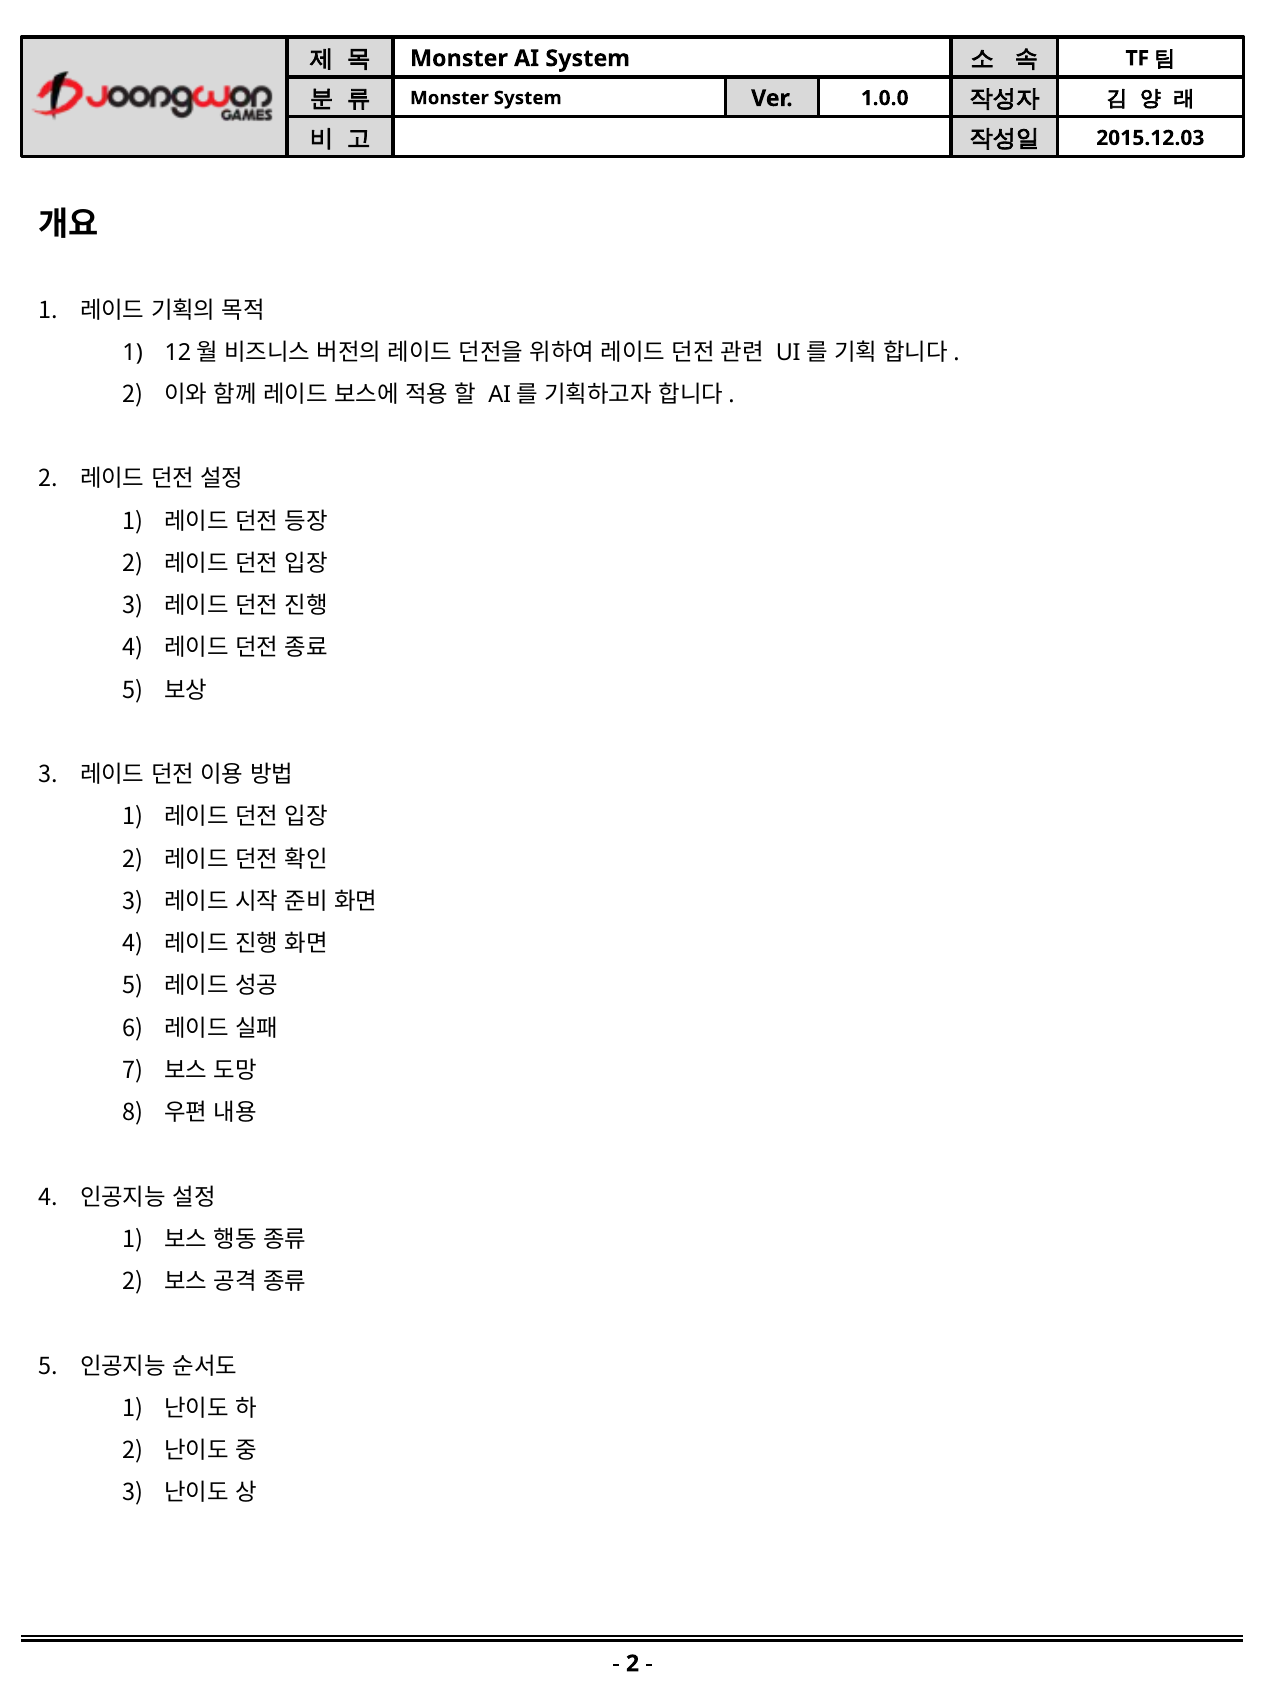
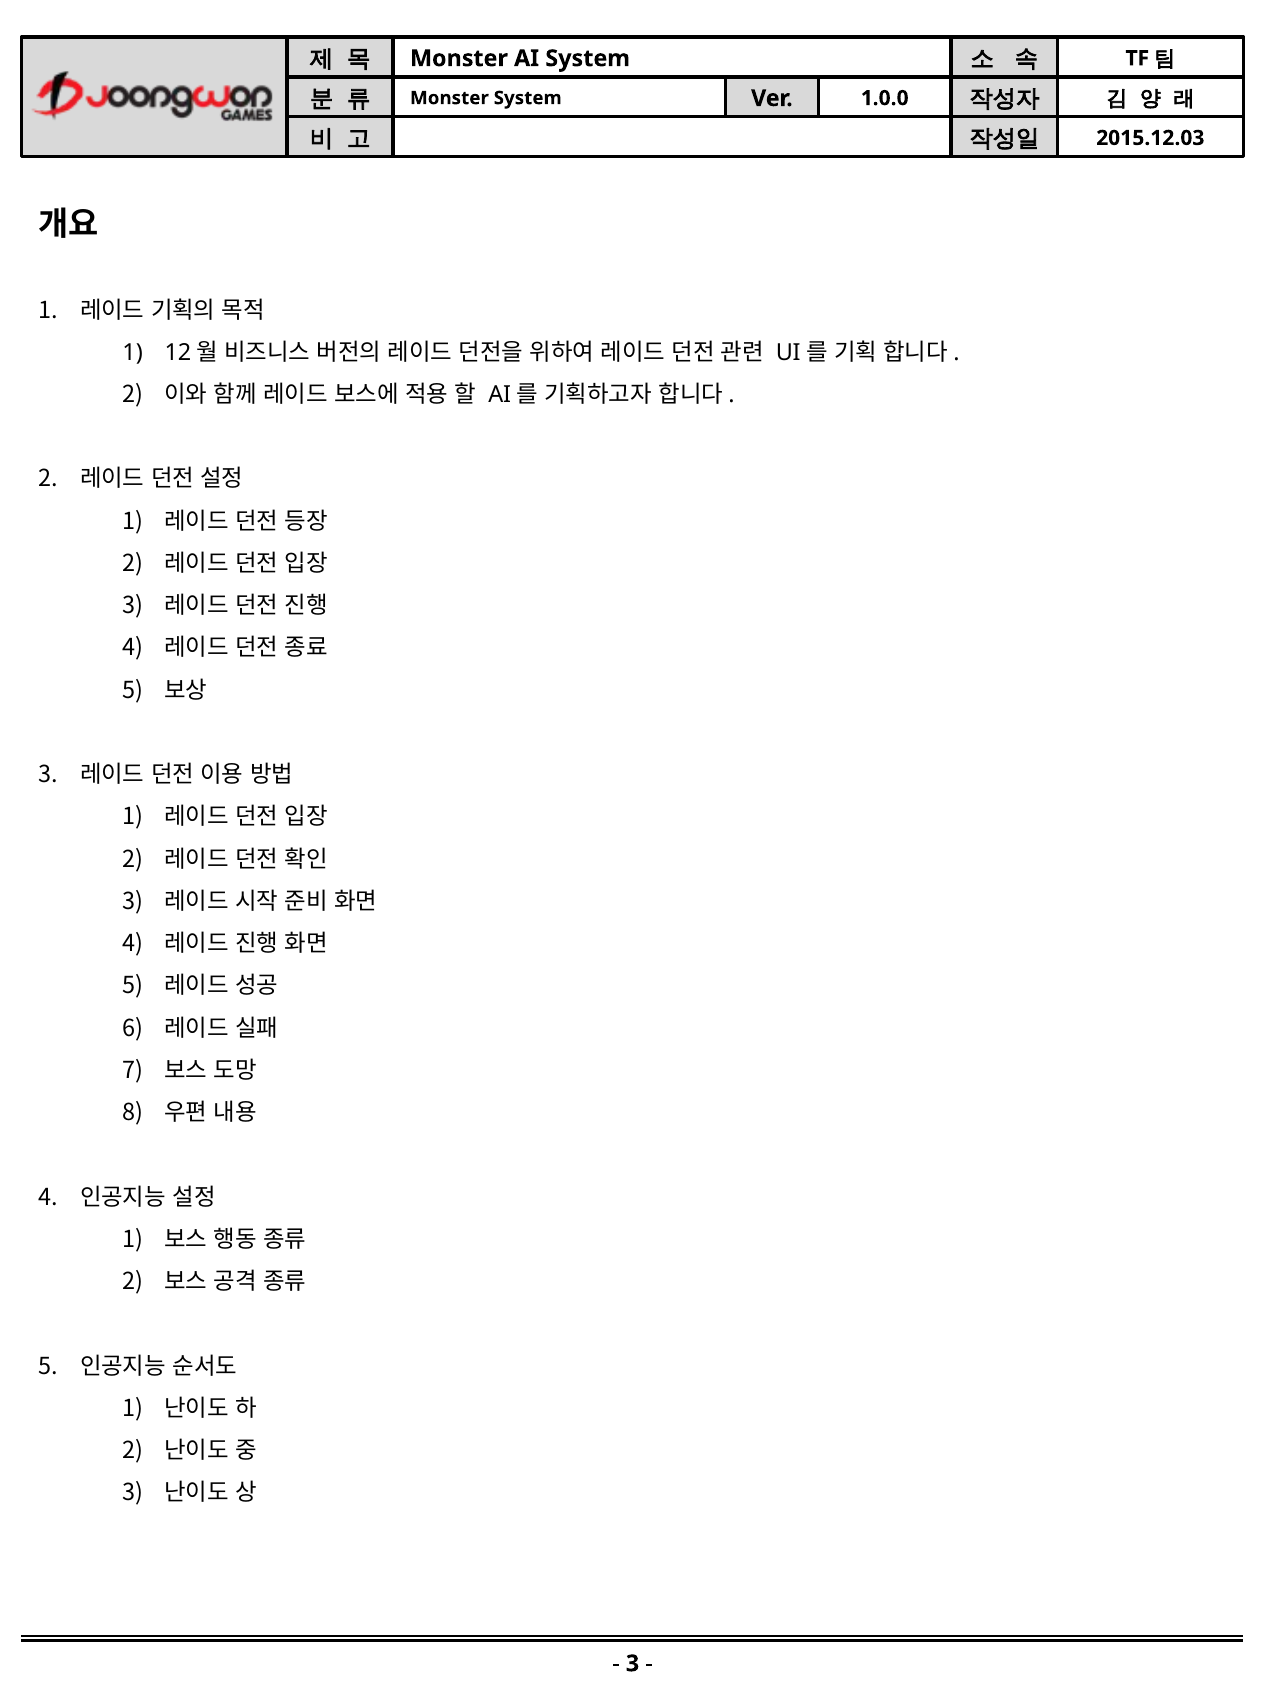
2: 2 -> 3 (633, 1663)
